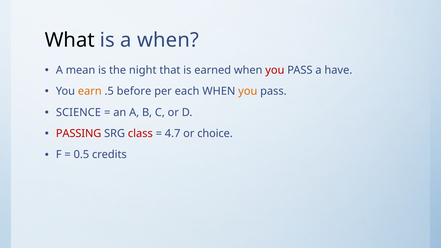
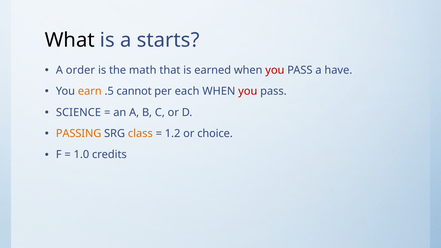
a when: when -> starts (168, 40)
mean: mean -> order (80, 70)
night: night -> math (143, 70)
before: before -> cannot (134, 91)
you colour: orange -> red (248, 91)
PASSING colour: red -> orange (79, 134)
class colour: red -> orange (140, 134)
4.7: 4.7 -> 1.2 (173, 134)
0.5: 0.5 -> 1.0 (81, 155)
